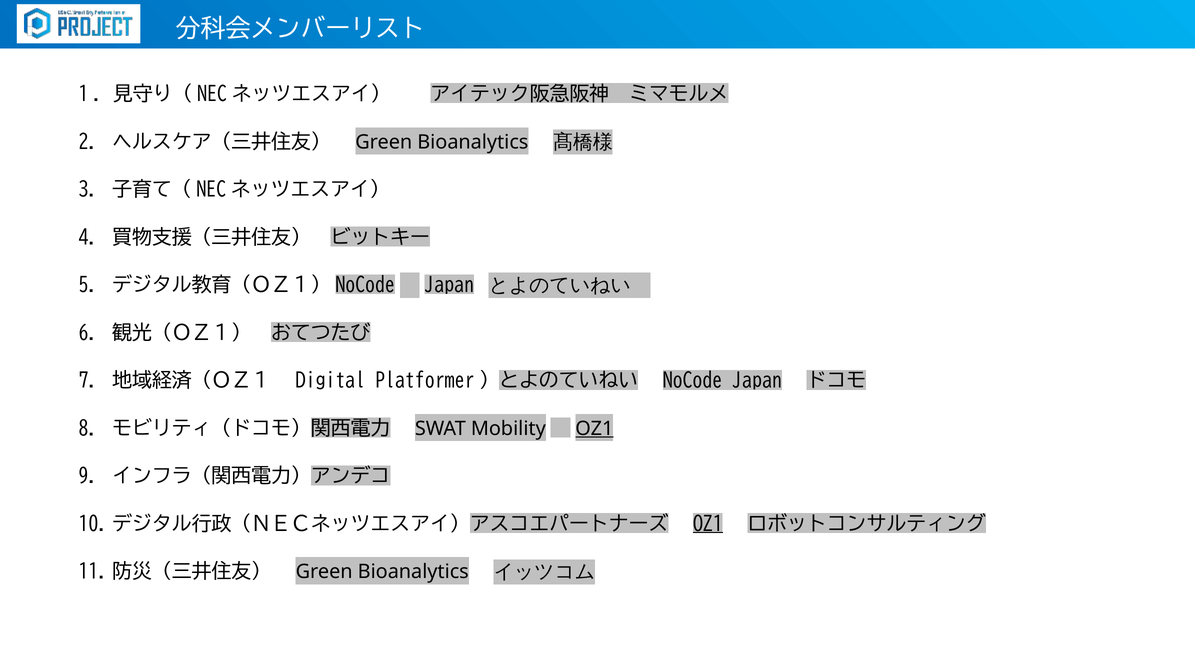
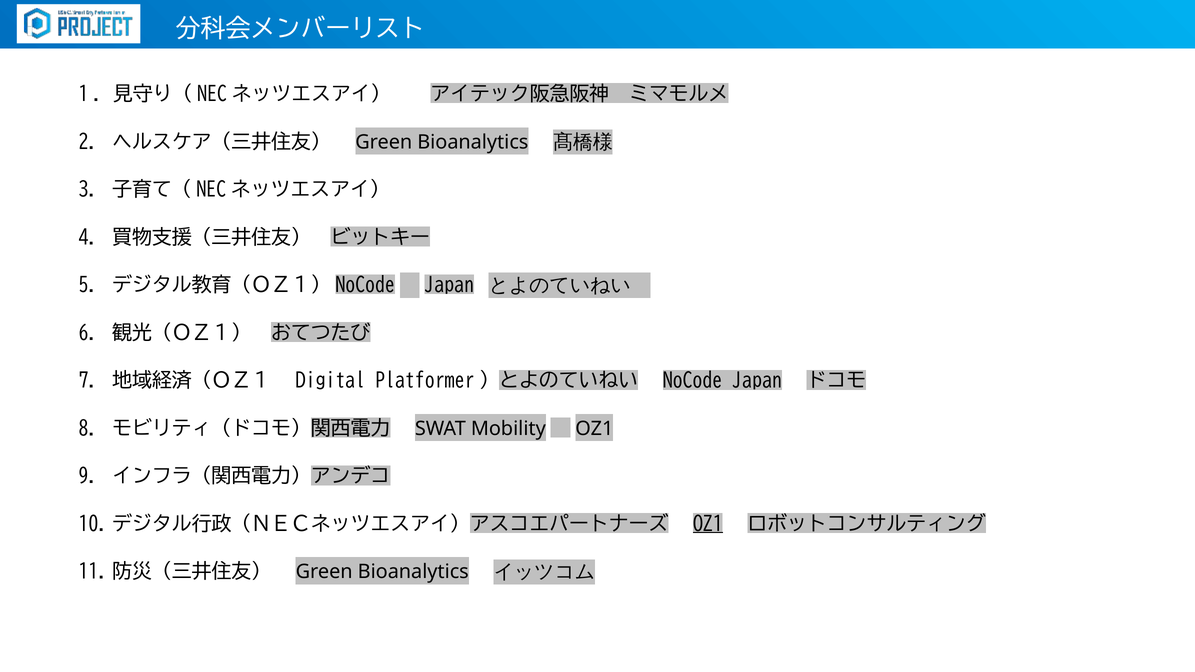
OZ1 underline: present -> none (594, 429)
